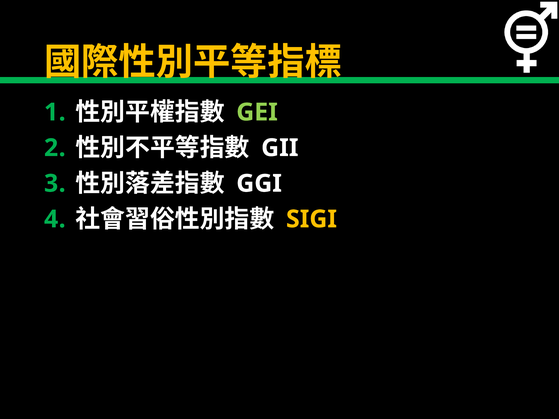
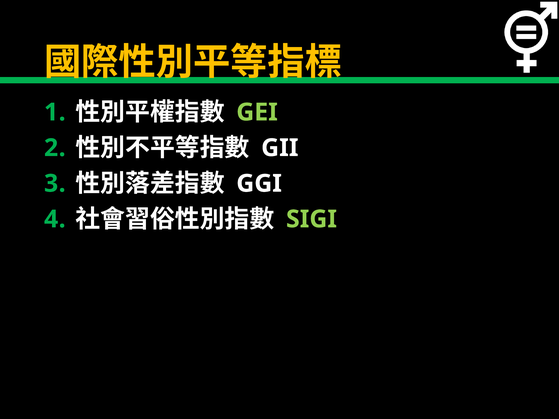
SIGI colour: yellow -> light green (312, 219)
